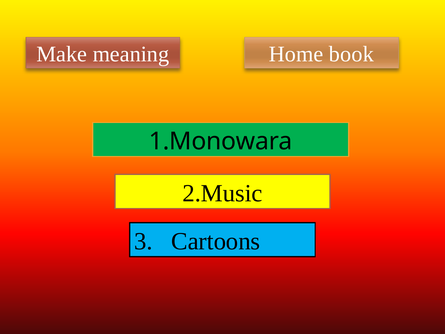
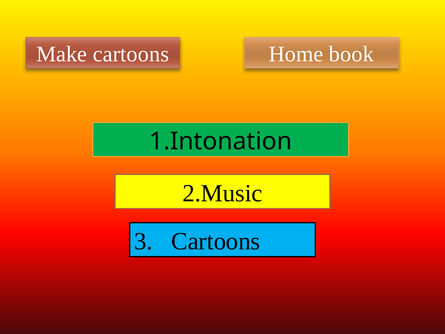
Make meaning: meaning -> cartoons (131, 54)
1.Monowara: 1.Monowara -> 1.Intonation (221, 141)
